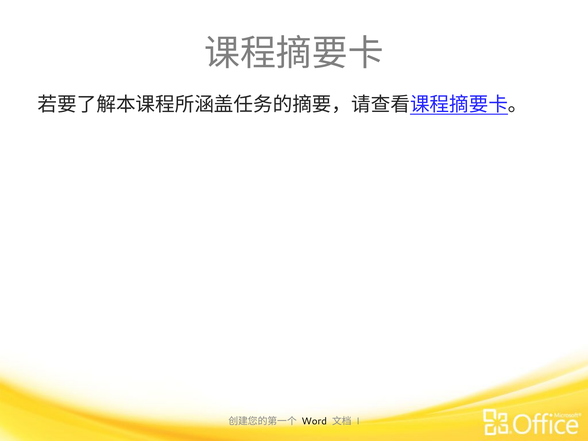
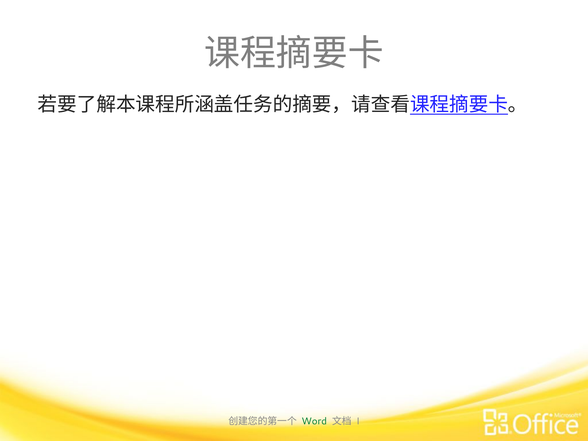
Word colour: black -> green (314, 421)
